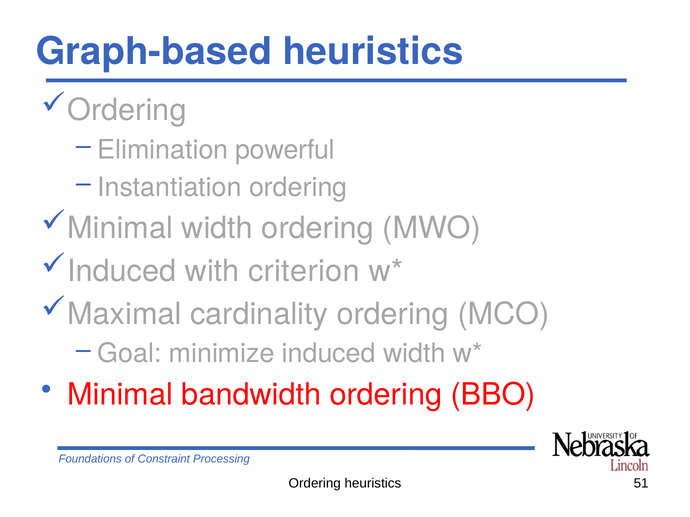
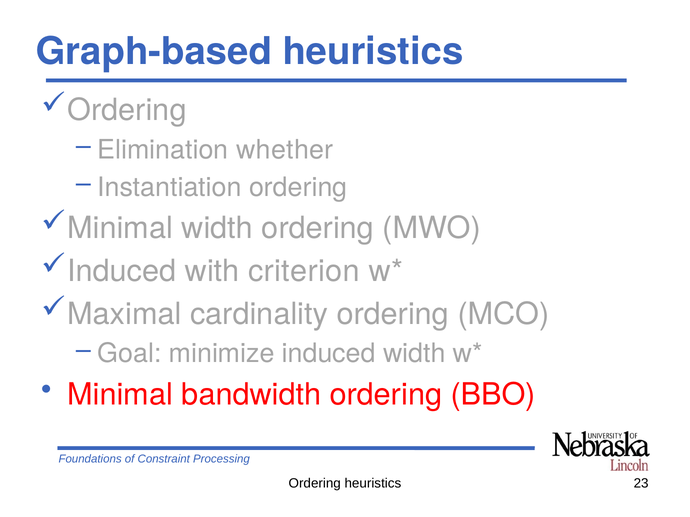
powerful: powerful -> whether (285, 150)
51: 51 -> 23 (641, 484)
